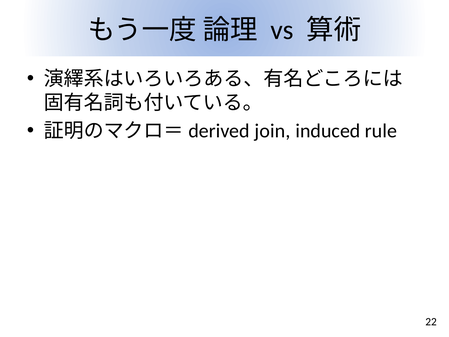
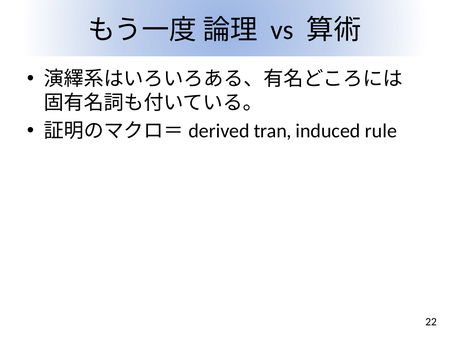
join: join -> tran (273, 131)
